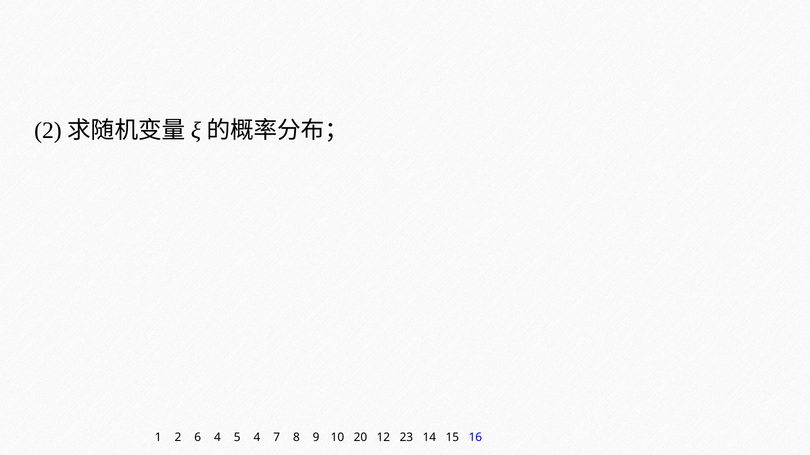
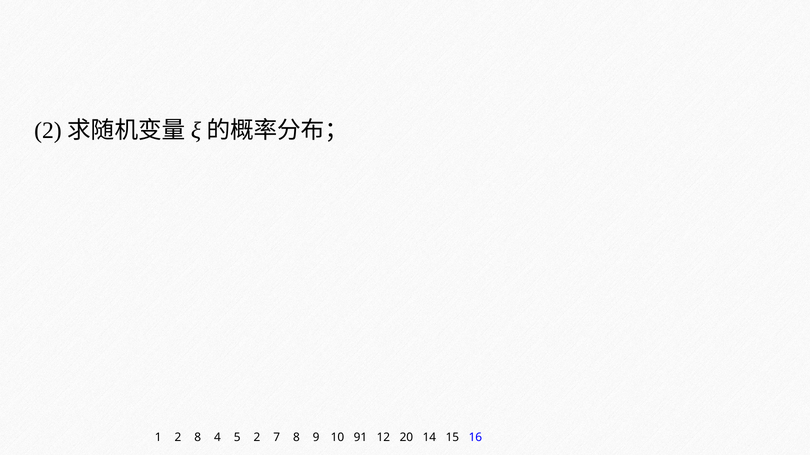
2 6: 6 -> 8 (198, 438)
5 4: 4 -> 2 (257, 438)
20: 20 -> 91 (360, 438)
23: 23 -> 20 (406, 438)
